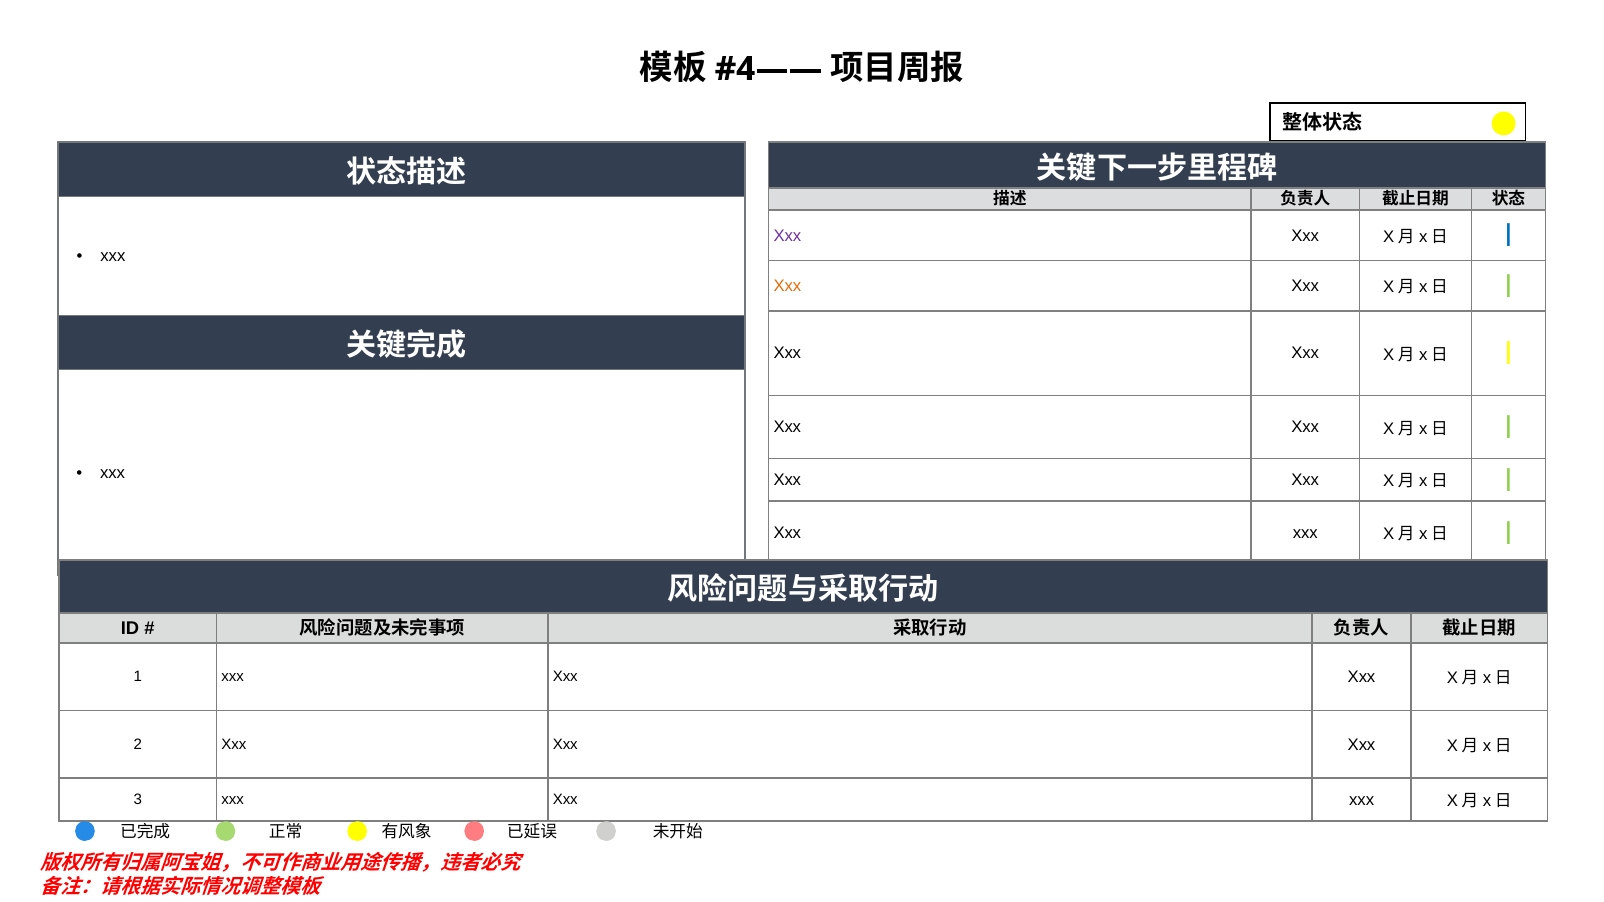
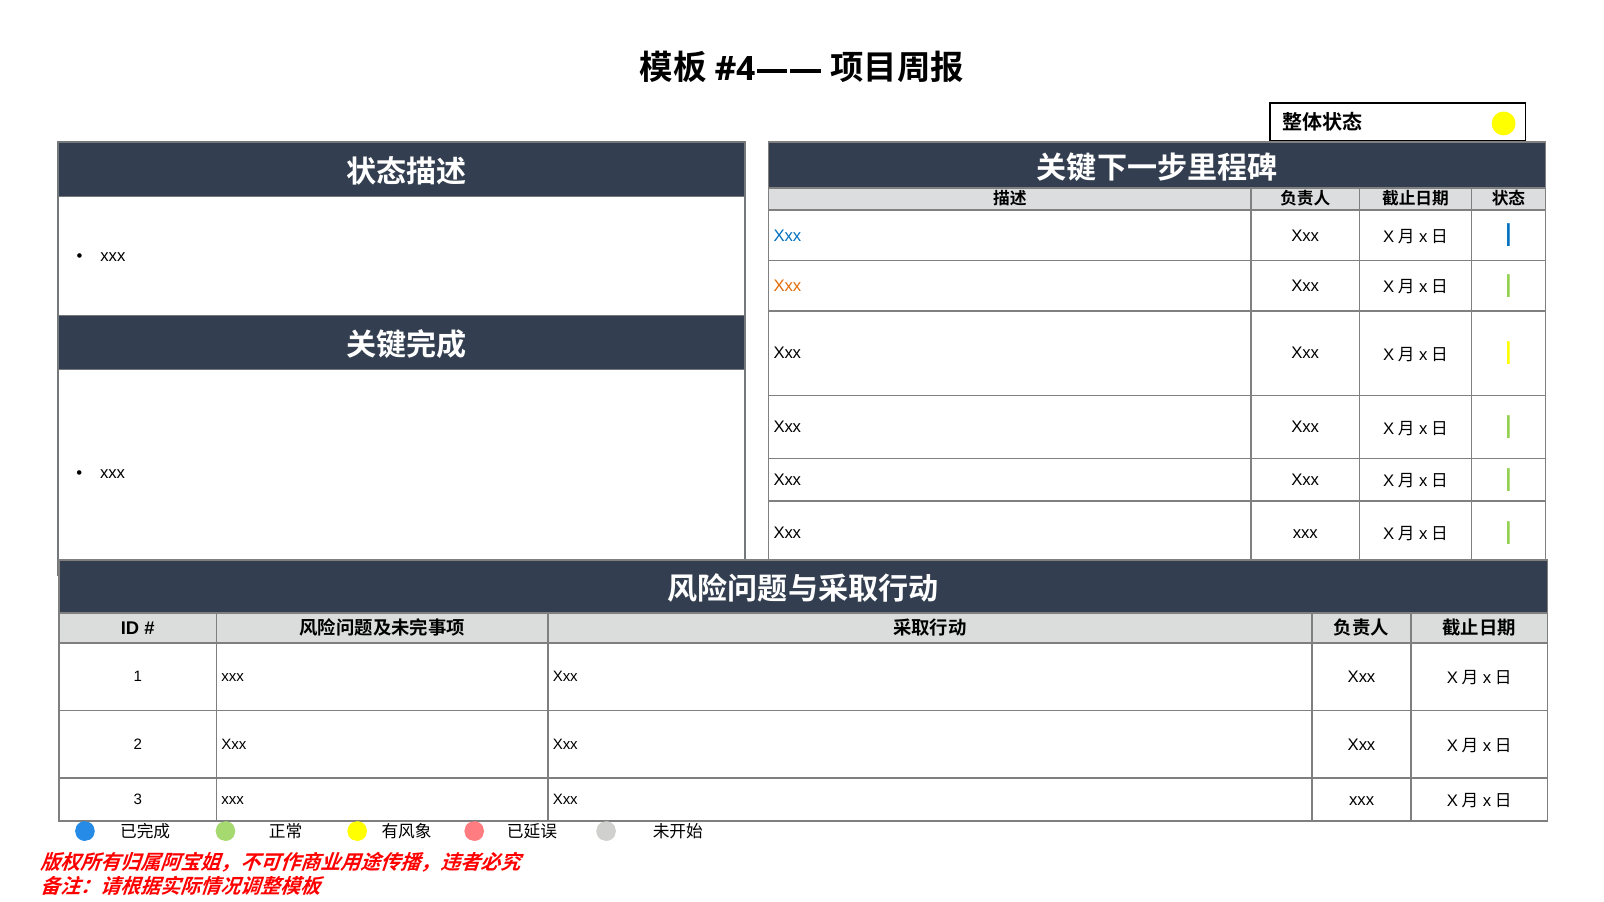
Xxx colour: purple -> blue (787, 236)
